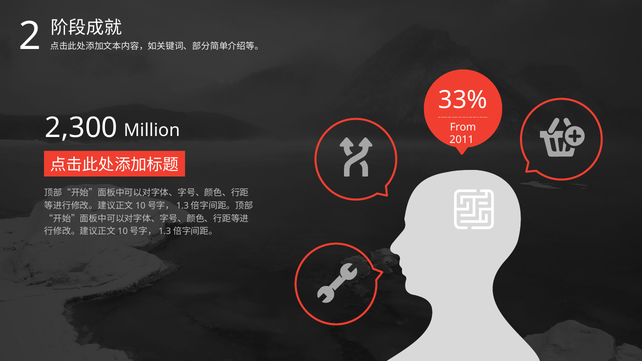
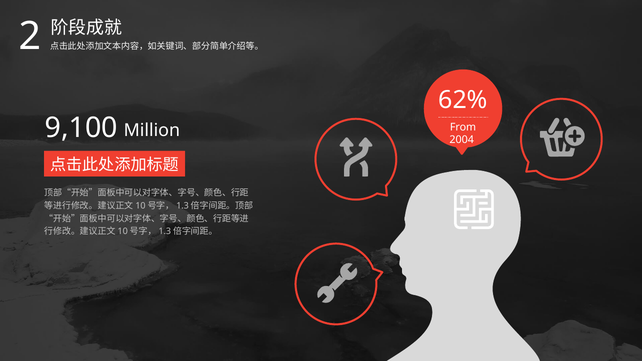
33%: 33% -> 62% (463, 100)
2,300: 2,300 -> 9,100 (81, 128)
2011: 2011 -> 2004 (462, 140)
